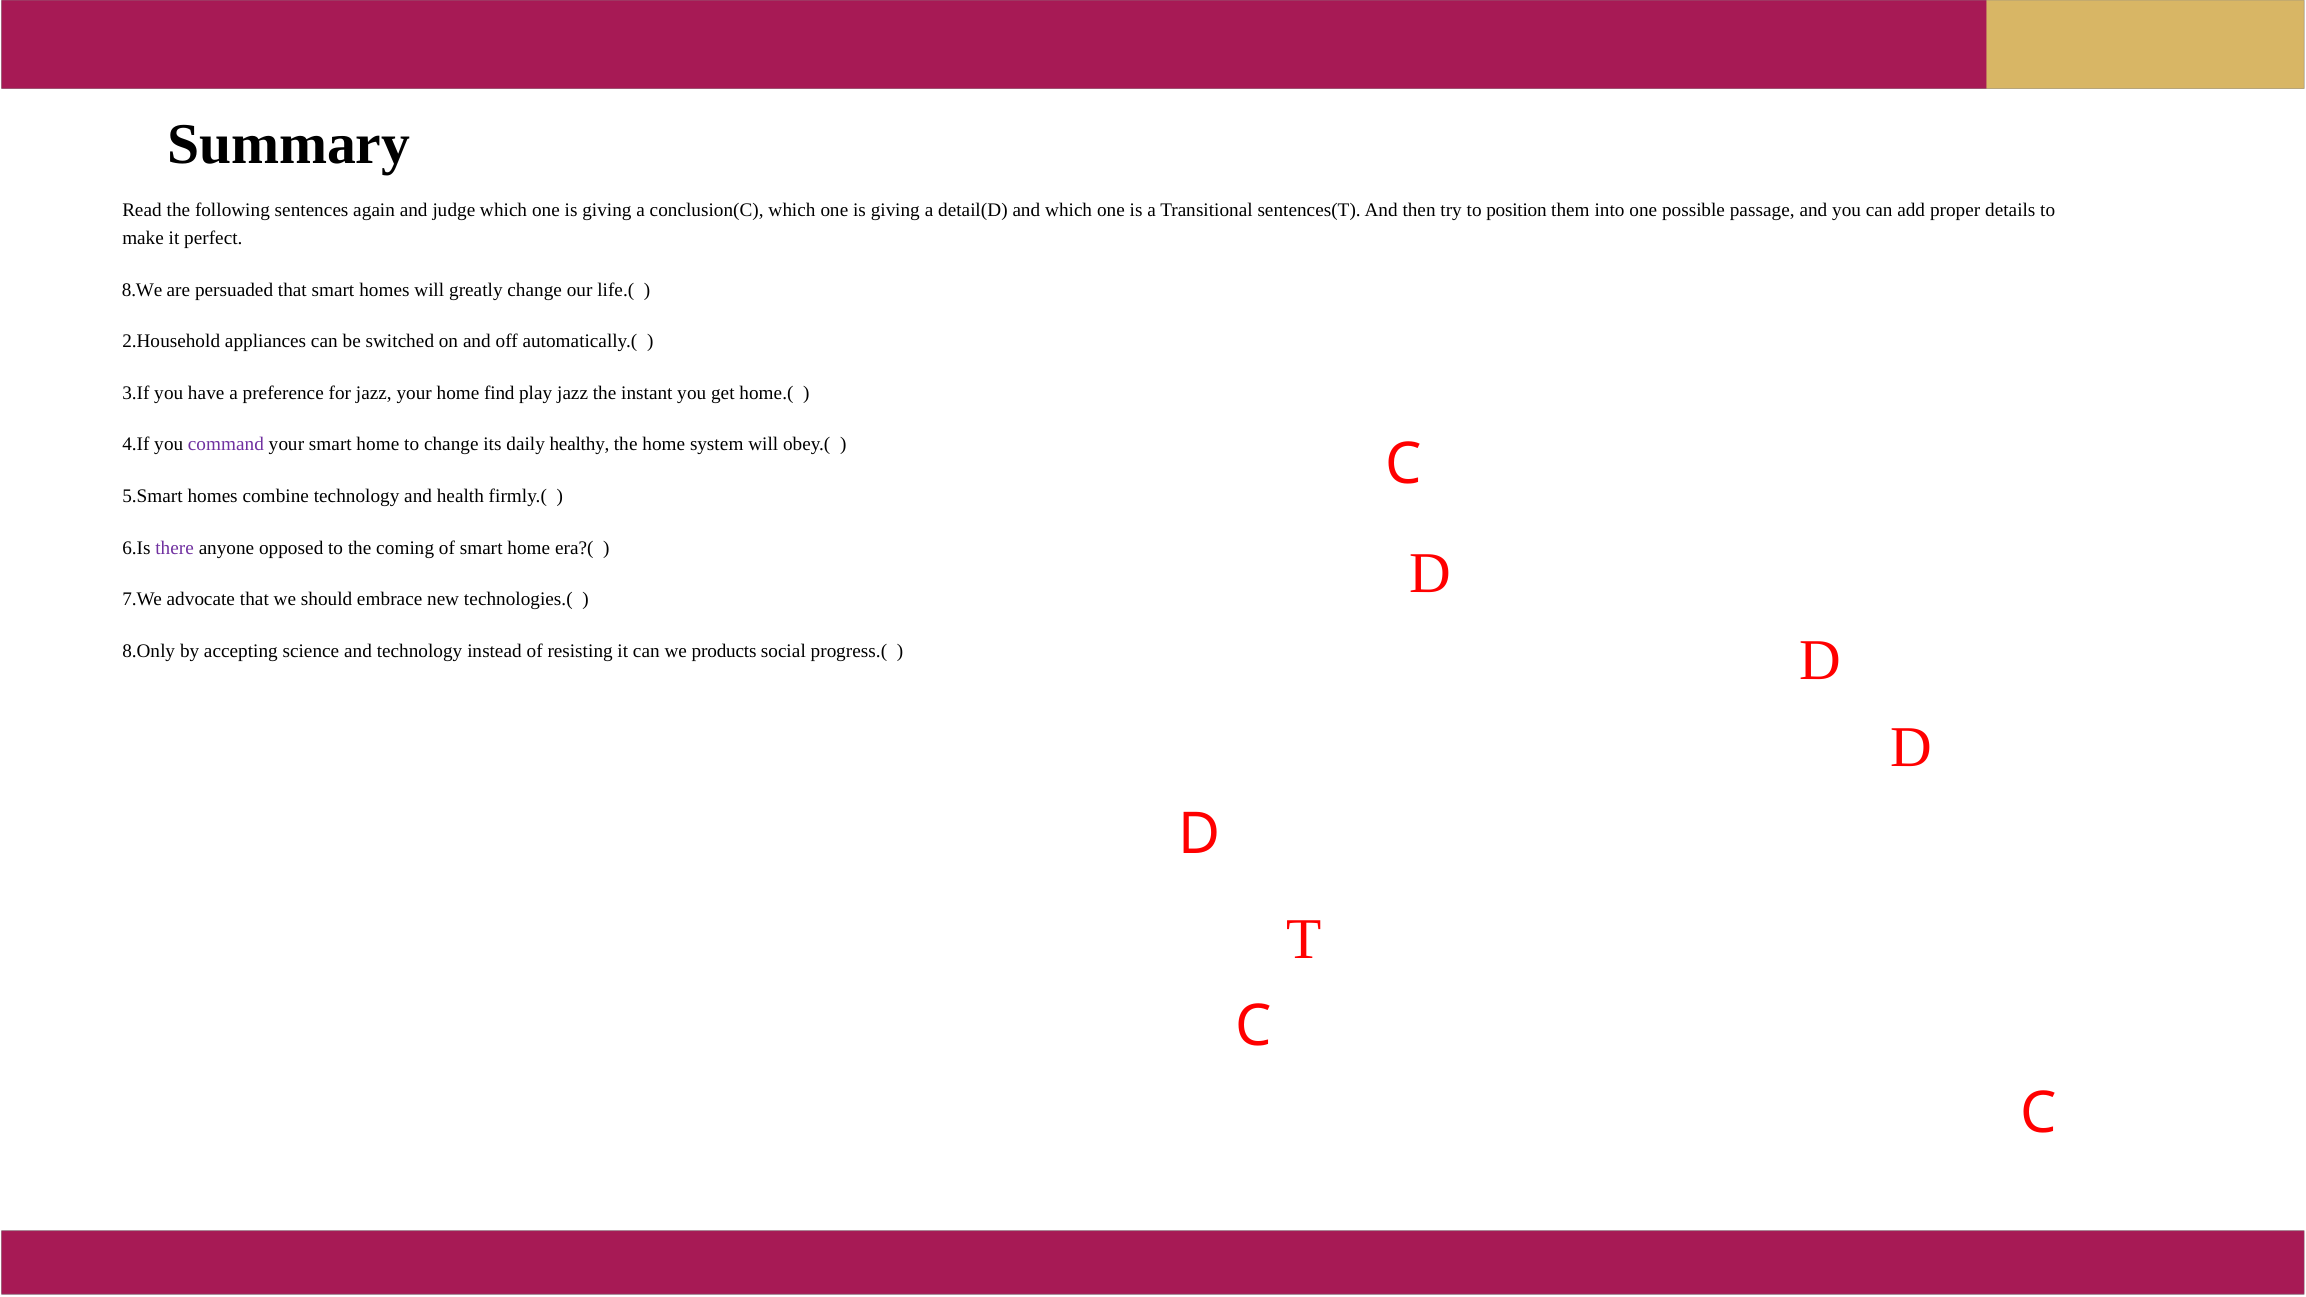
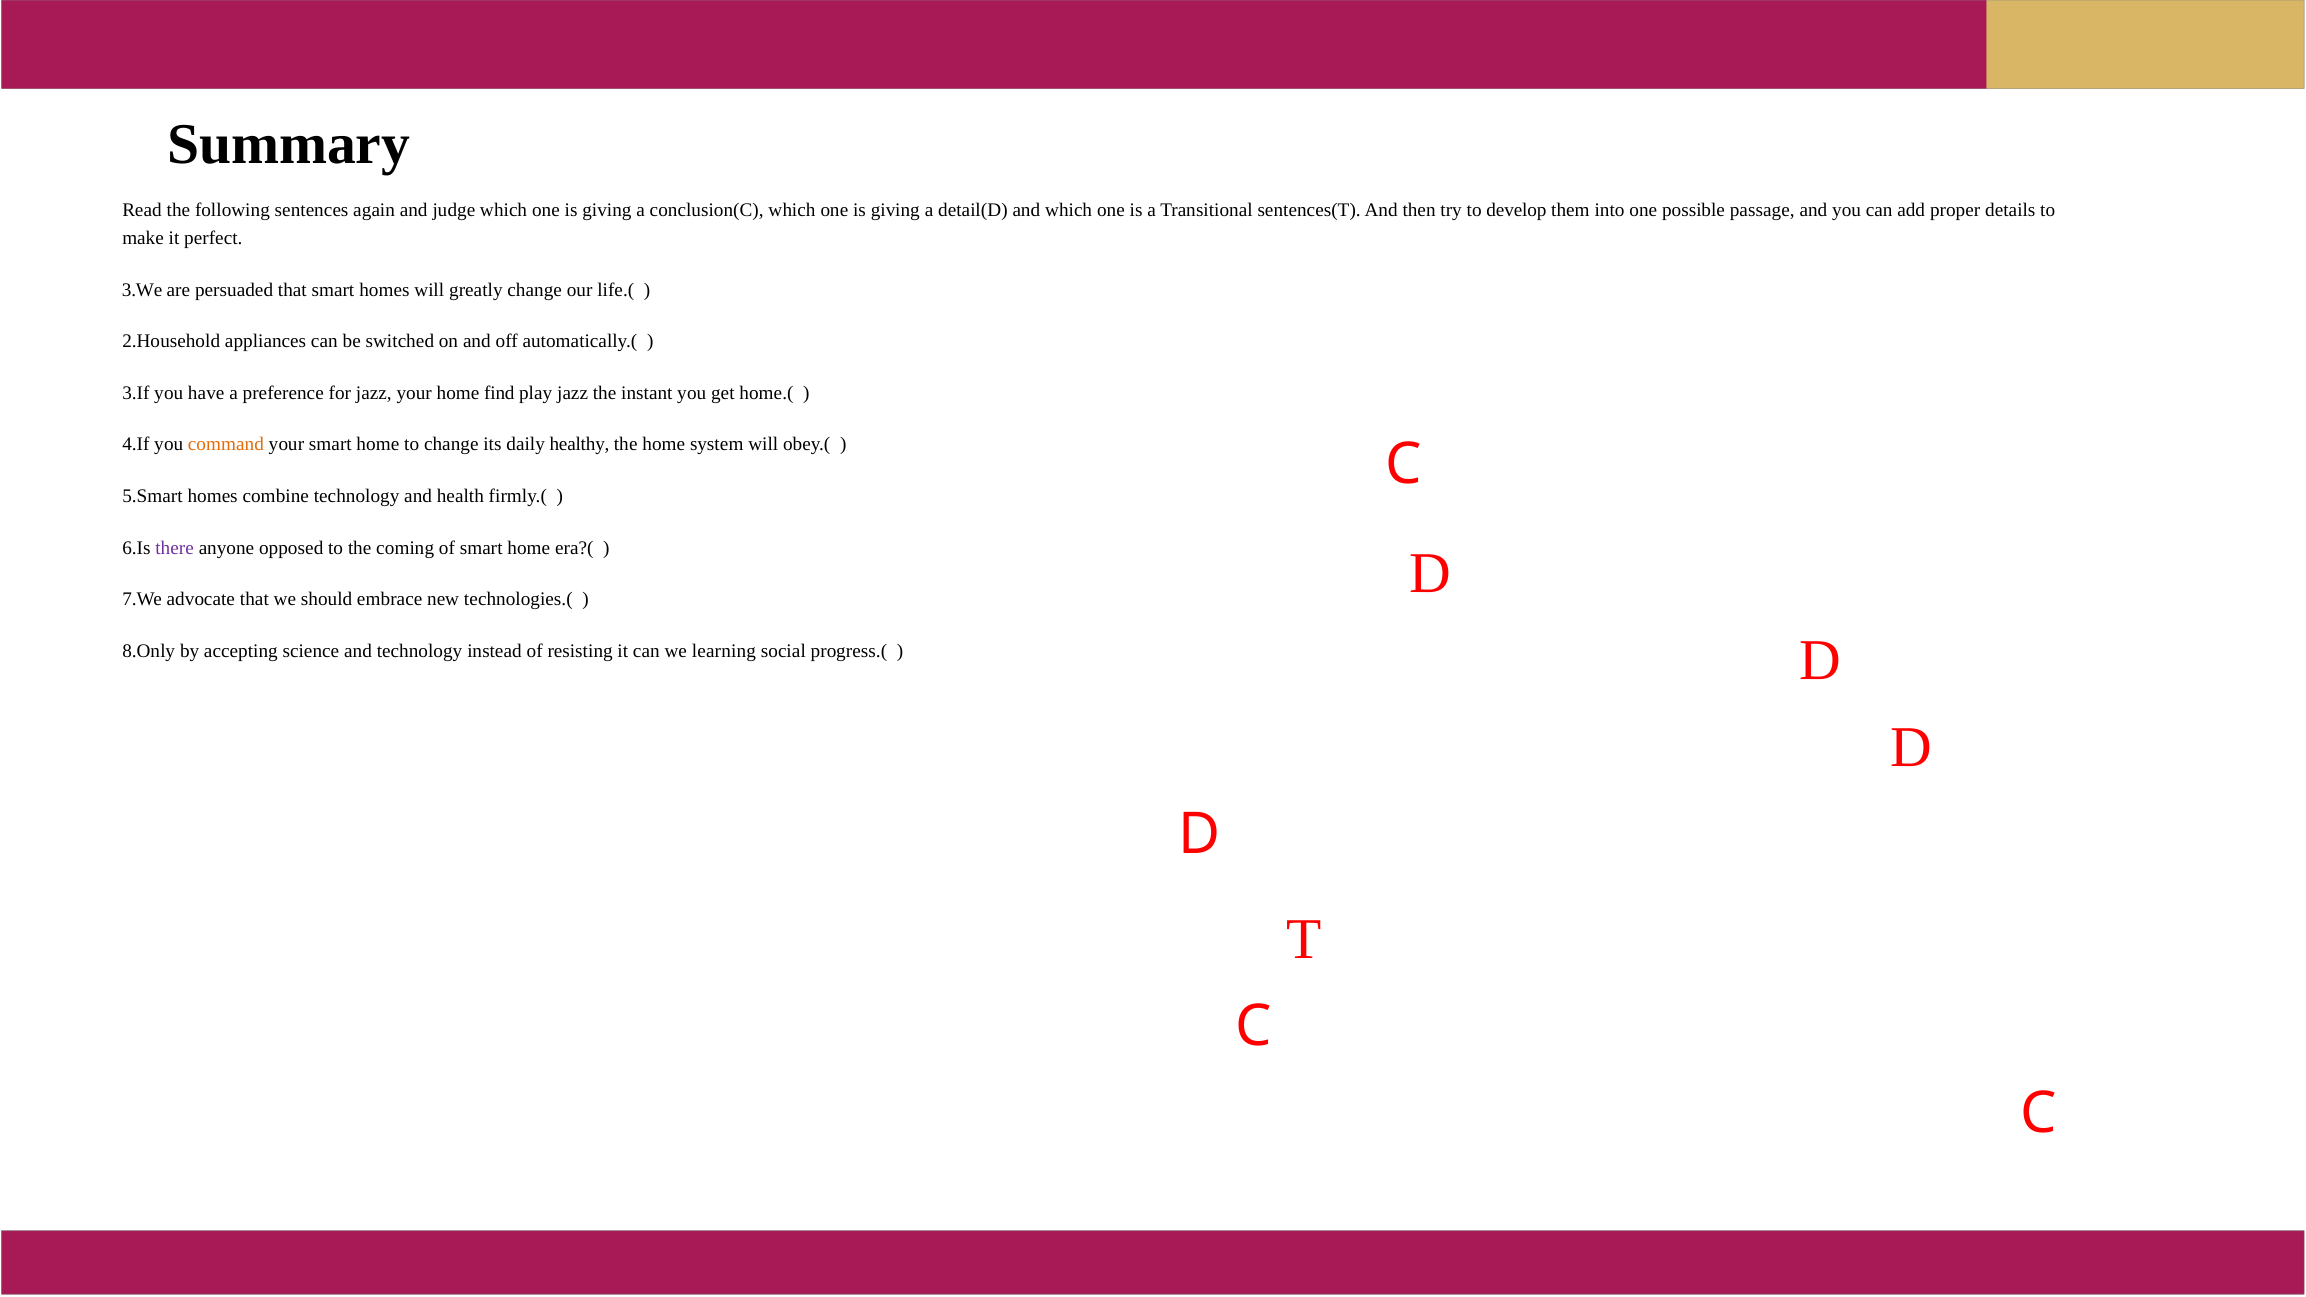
position: position -> develop (1516, 211)
8.We: 8.We -> 3.We (142, 290)
command colour: purple -> orange (226, 445)
products: products -> learning (724, 651)
